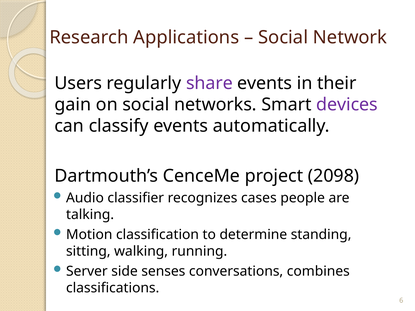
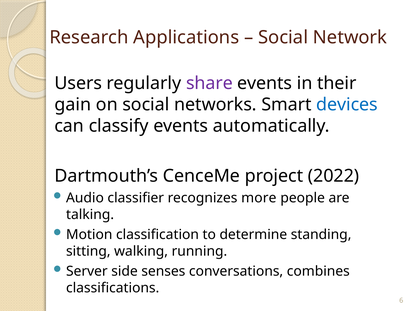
devices colour: purple -> blue (347, 105)
2098: 2098 -> 2022 (334, 176)
cases: cases -> more (259, 198)
